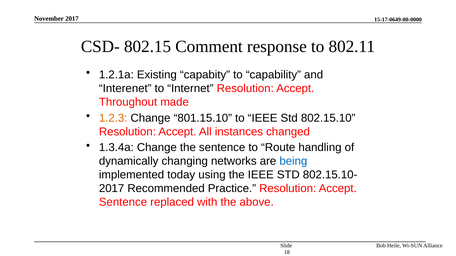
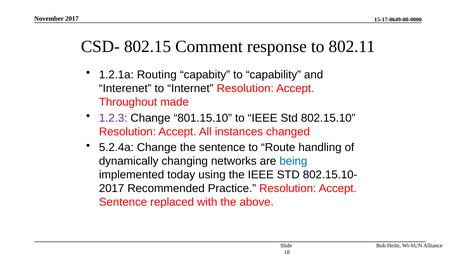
Existing: Existing -> Routing (157, 75)
1.2.3 colour: orange -> purple (113, 118)
1.3.4a: 1.3.4a -> 5.2.4a (116, 148)
